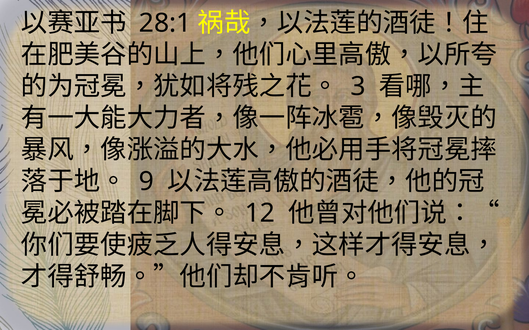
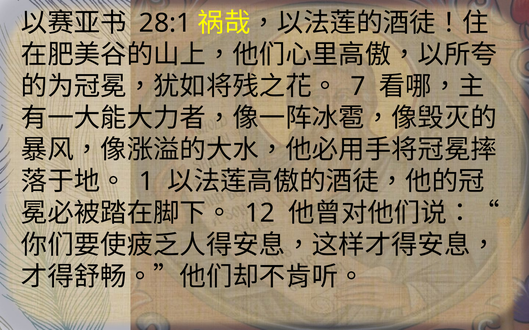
3: 3 -> 7 (358, 87)
9: 9 -> 1 (146, 182)
